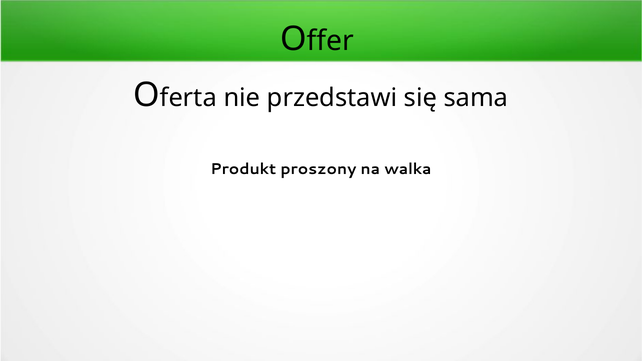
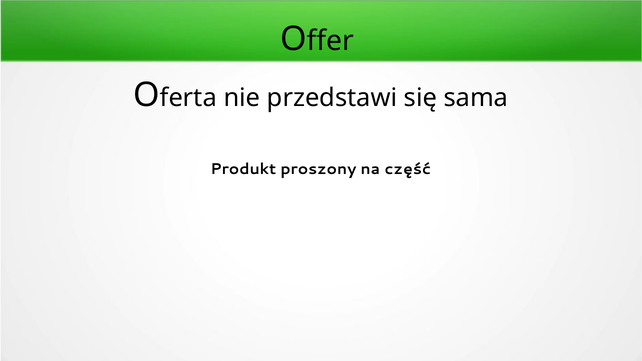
walka: walka -> część (408, 169)
